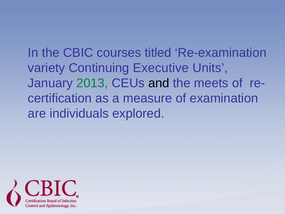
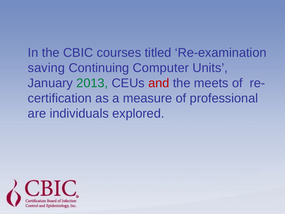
variety: variety -> saving (46, 68)
Executive: Executive -> Computer (161, 68)
and colour: black -> red (159, 83)
examination: examination -> professional (224, 98)
